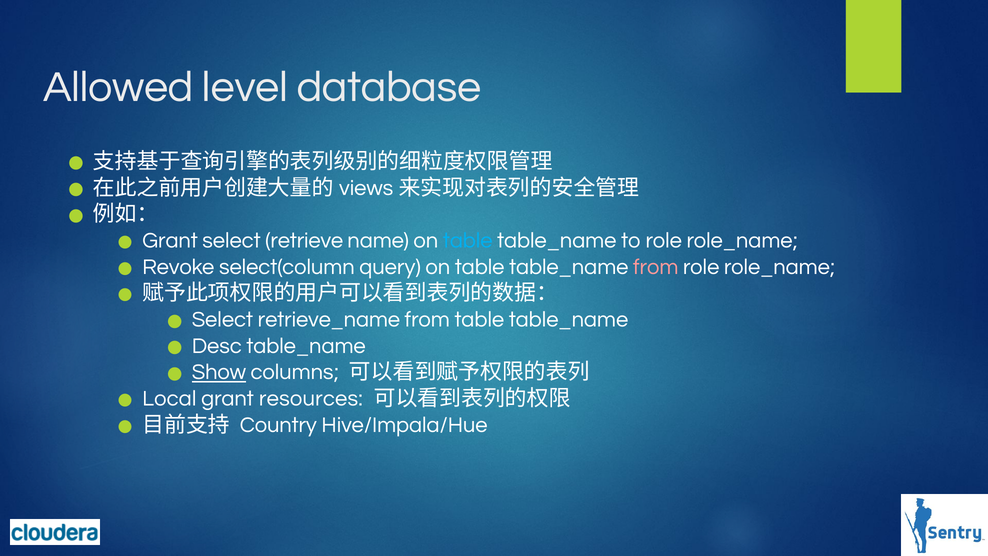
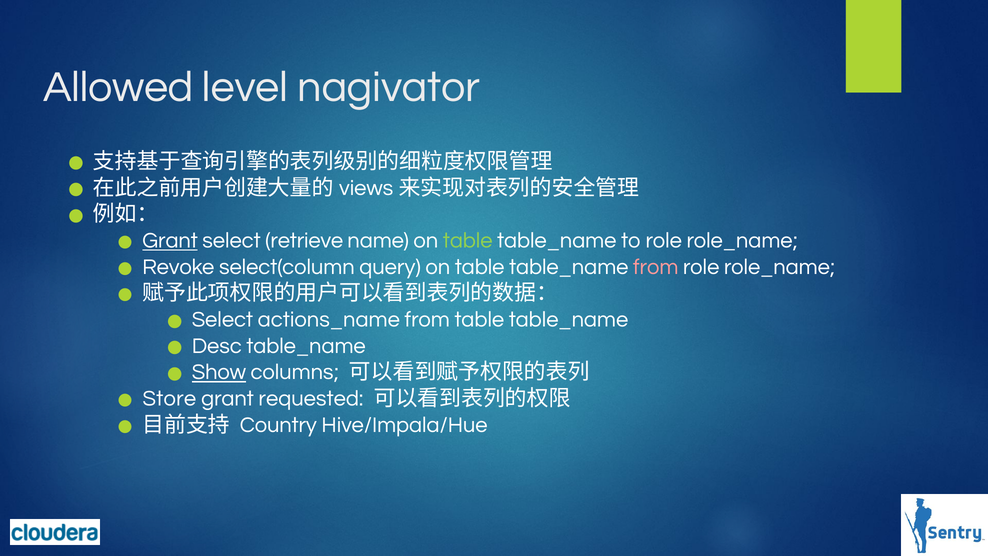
database: database -> nagivator (389, 87)
Grant underline: none -> present (170, 240)
table colour: light blue -> light green (468, 240)
retrieve_name: retrieve_name -> actions_name (329, 319)
Local: Local -> Store (169, 398)
resources: resources -> requested (311, 398)
